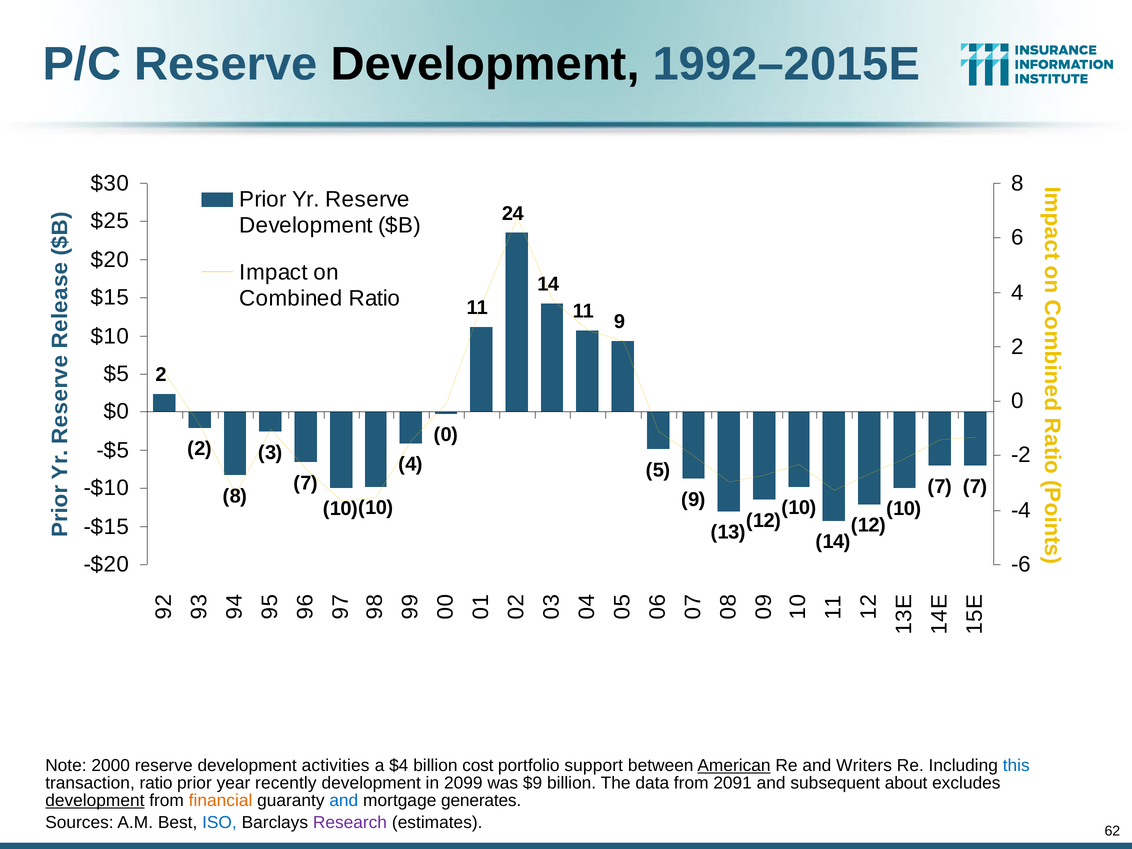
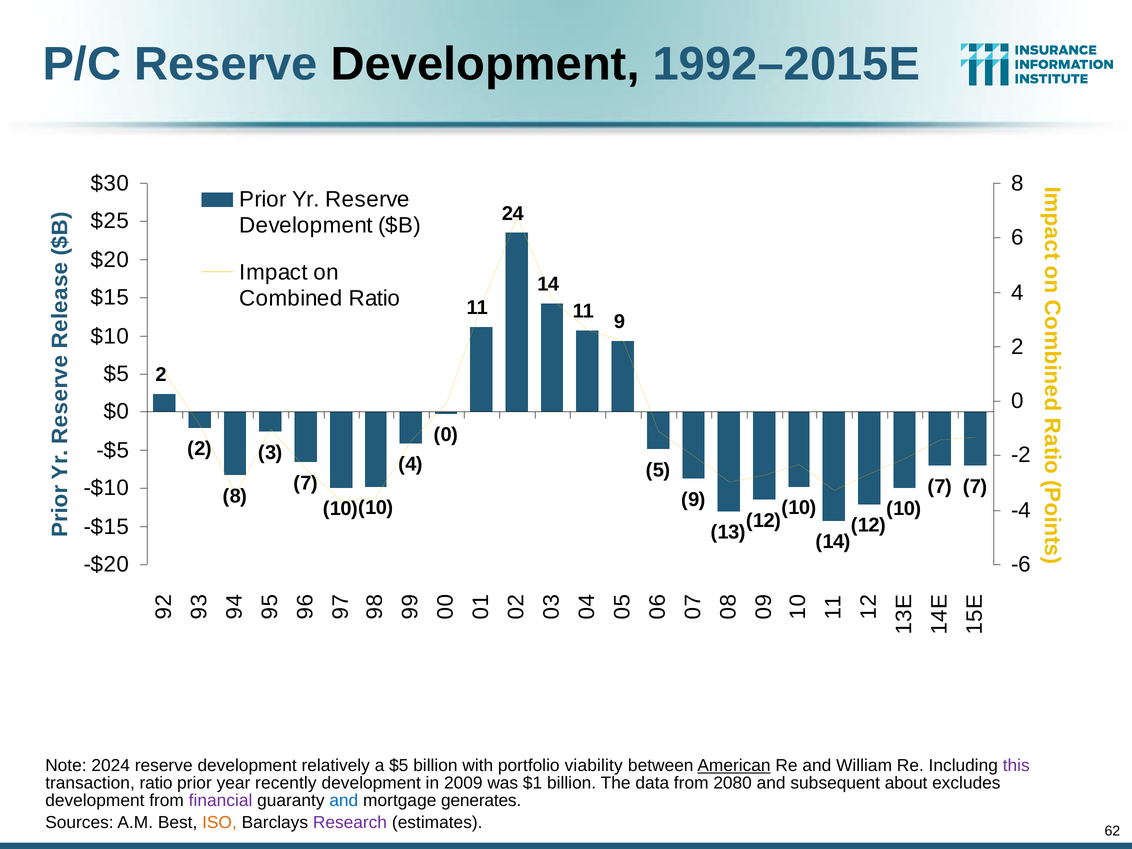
2000: 2000 -> 2024 (111, 765)
activities: activities -> relatively (336, 765)
a $4: $4 -> $5 (399, 765)
cost: cost -> with (478, 765)
support: support -> viability (594, 765)
Writers: Writers -> William (864, 765)
this colour: blue -> purple (1016, 765)
2099: 2099 -> 2009 (463, 783)
$9: $9 -> $1 (533, 783)
2091: 2091 -> 2080 (733, 783)
development underline: present -> none (95, 801)
financial colour: orange -> purple (221, 801)
ISO colour: blue -> orange (219, 823)
